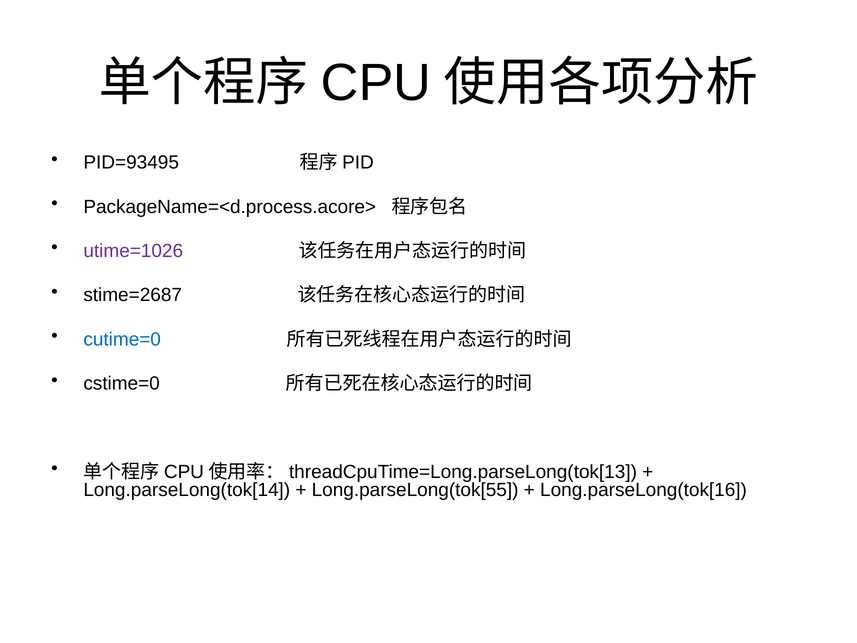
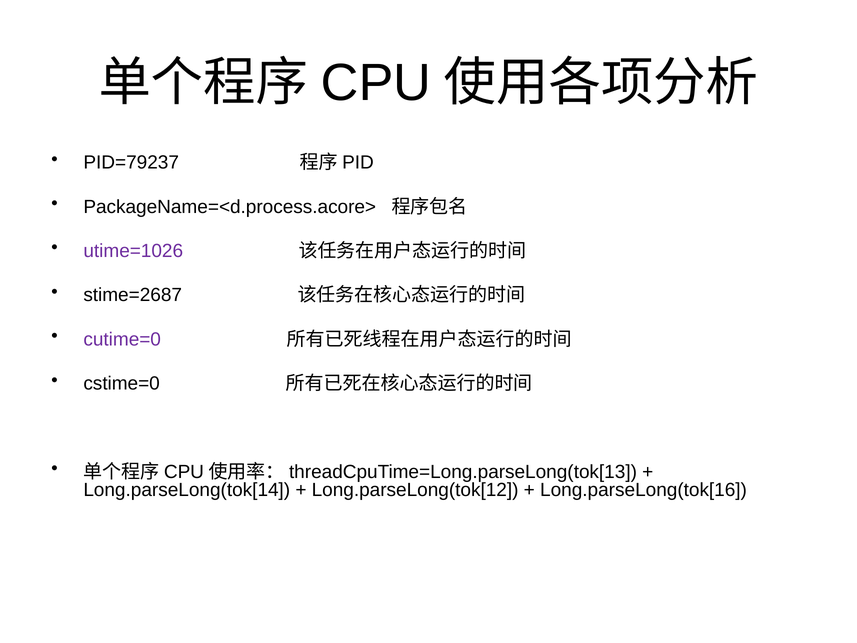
PID=93495: PID=93495 -> PID=79237 (131, 163)
cutime=0 colour: blue -> purple (122, 339)
Long.parseLong(tok[55: Long.parseLong(tok[55 -> Long.parseLong(tok[12 (415, 490)
